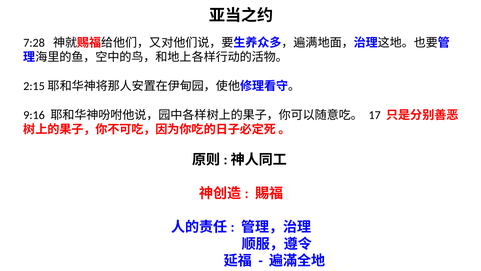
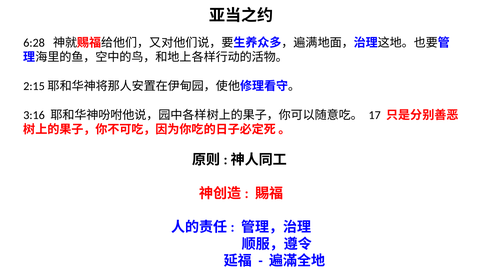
7:28: 7:28 -> 6:28 (34, 43)
9:16: 9:16 -> 3:16 (34, 115)
